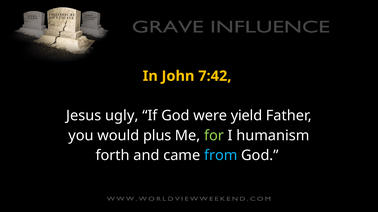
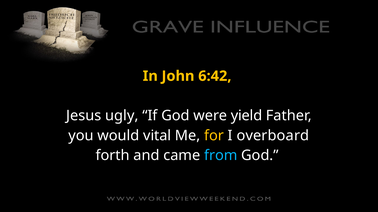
7:42: 7:42 -> 6:42 (215, 76)
plus: plus -> vital (157, 136)
for colour: light green -> yellow (214, 136)
humanism: humanism -> overboard (273, 136)
